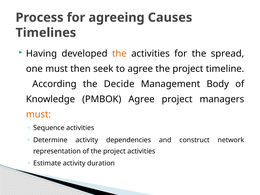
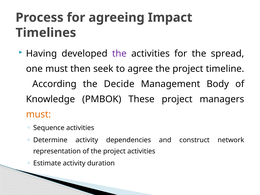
Causes: Causes -> Impact (170, 18)
the colour: orange -> purple (119, 54)
PMBOK Agree: Agree -> These (141, 99)
